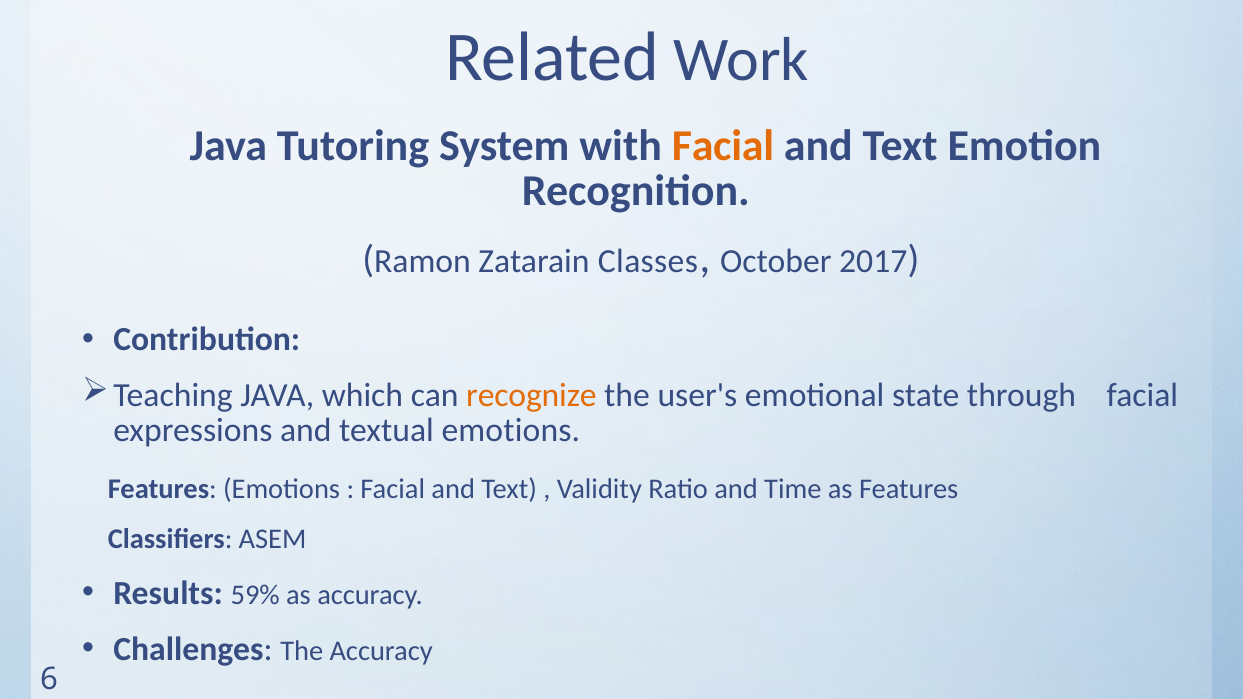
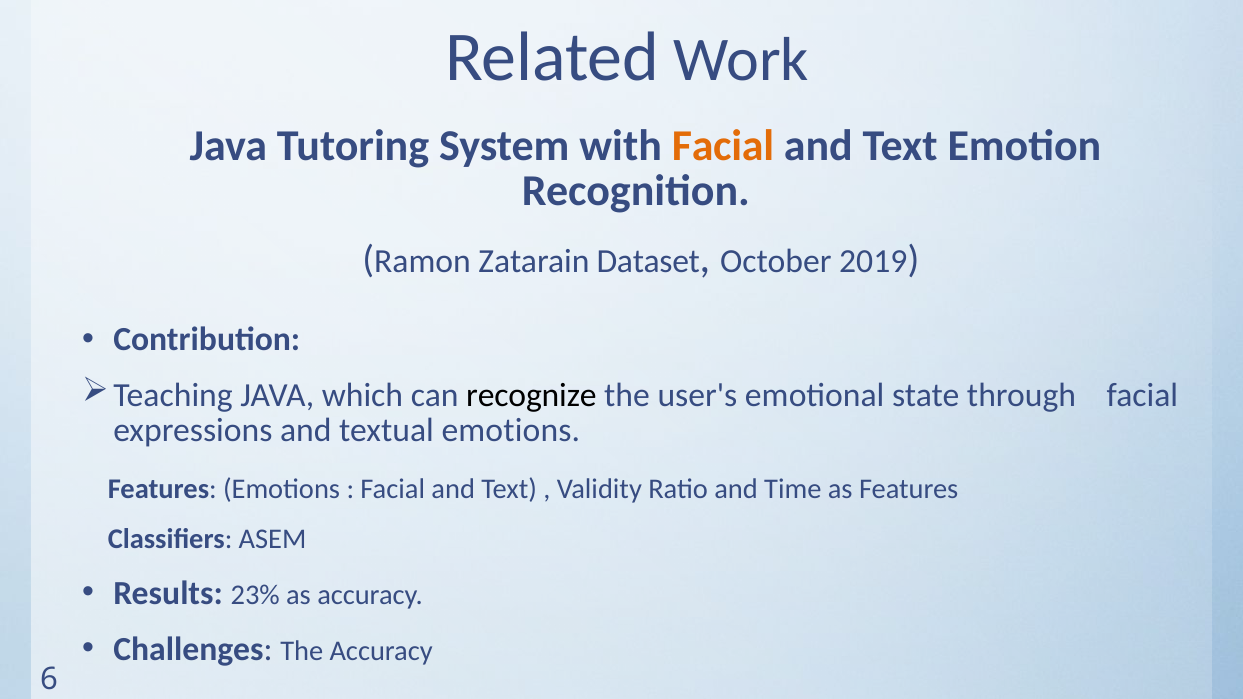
Classes: Classes -> Dataset (648, 261)
2017: 2017 -> 2019 (873, 261)
recognize colour: orange -> black (531, 396)
59%: 59% -> 23% (255, 595)
